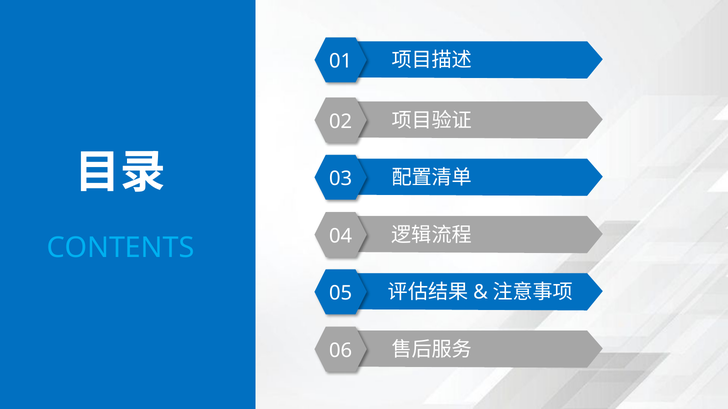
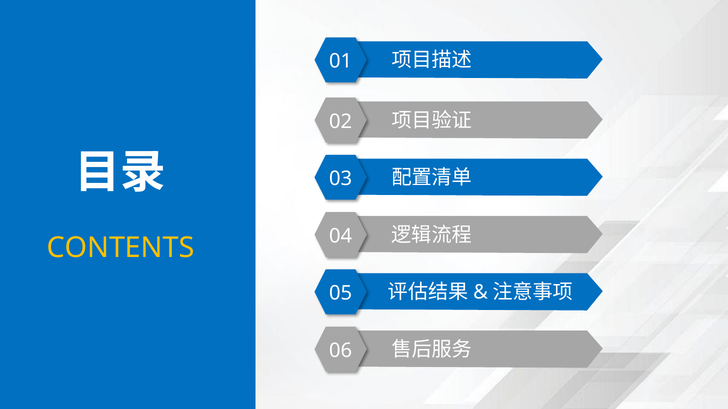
CONTENTS colour: light blue -> yellow (121, 248)
